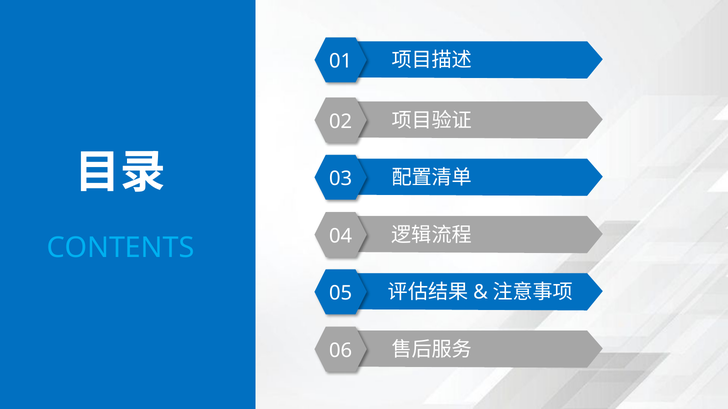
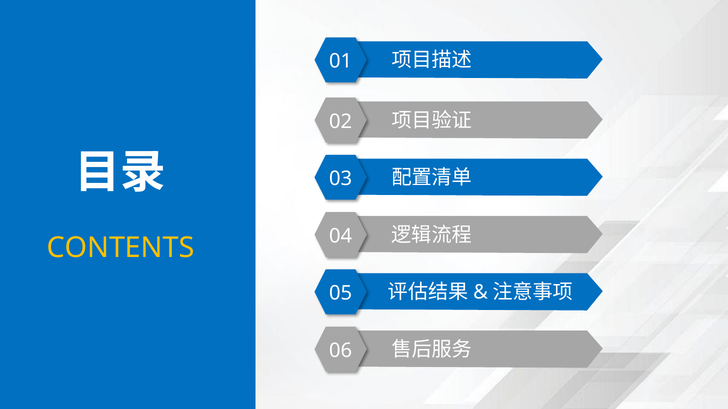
CONTENTS colour: light blue -> yellow (121, 248)
